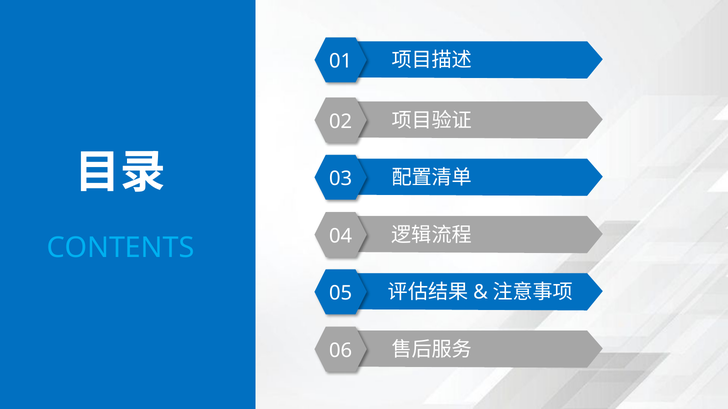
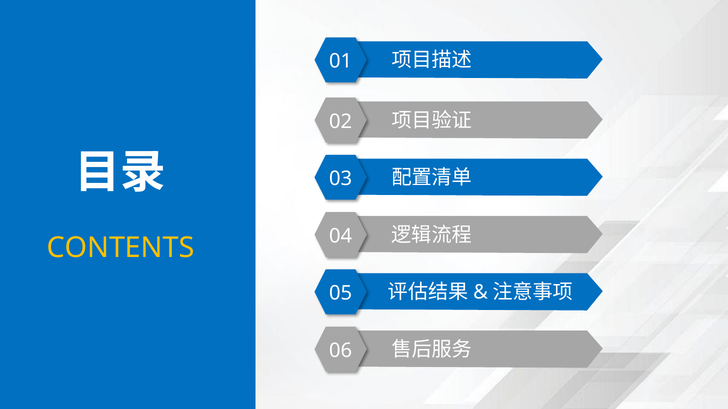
CONTENTS colour: light blue -> yellow (121, 248)
